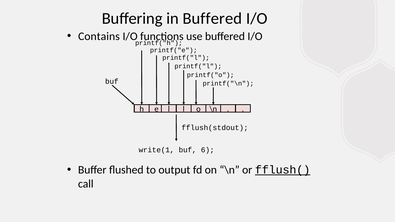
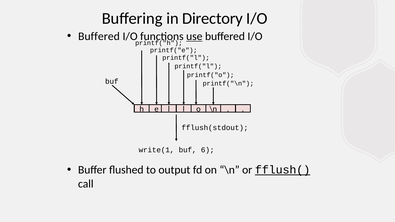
in Buffered: Buffered -> Directory (212, 18)
Contains: Contains -> Buffered (99, 36)
use underline: none -> present (194, 36)
